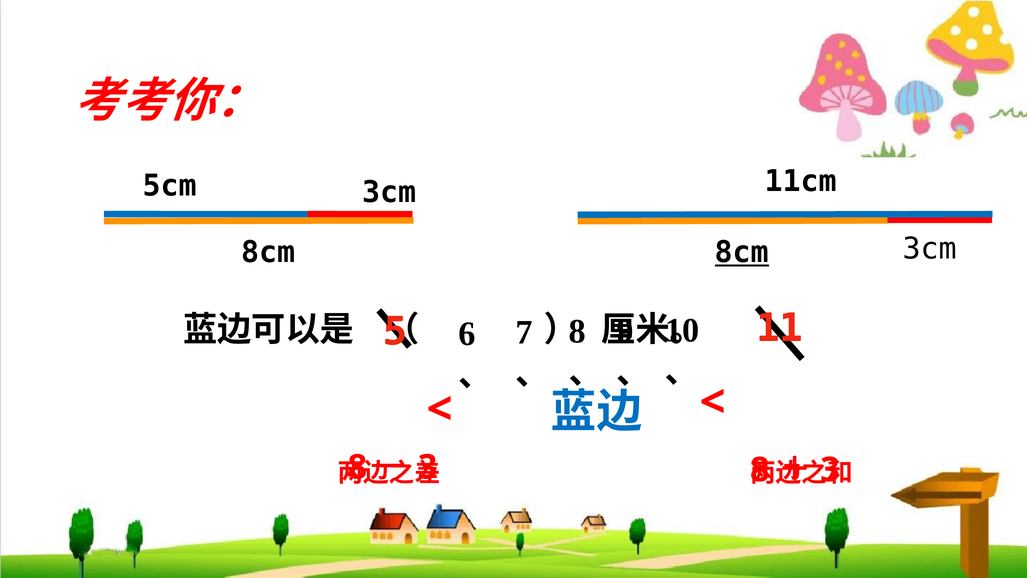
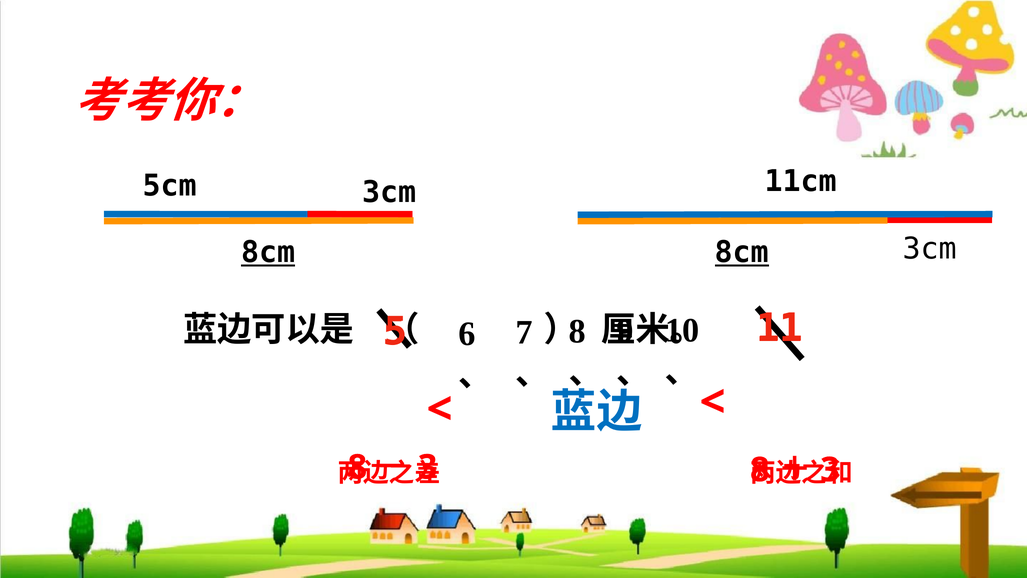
8cm underline: none -> present (268, 252)
